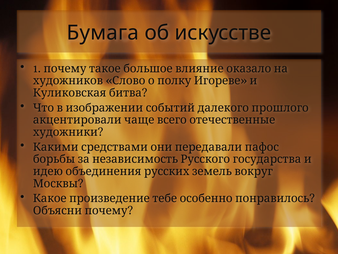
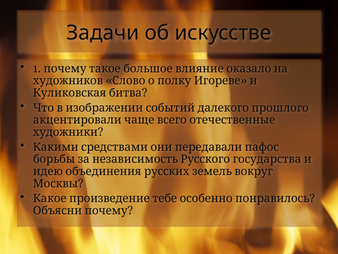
Бумага: Бумага -> Задачи (103, 33)
